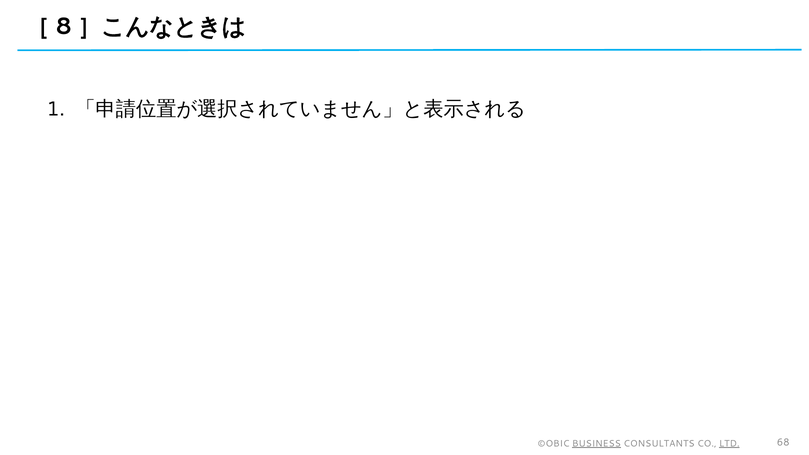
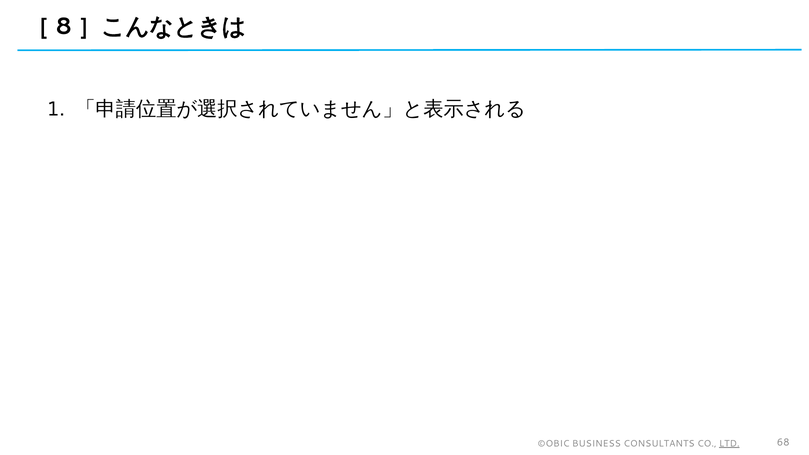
BUSINESS underline: present -> none (596, 444)
